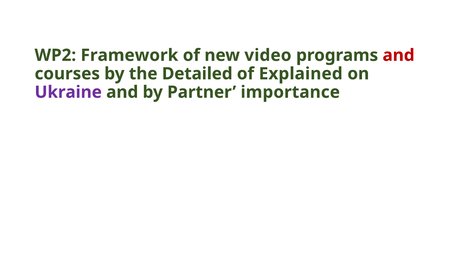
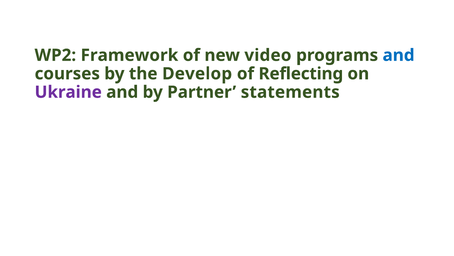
and colour: red -> blue (399, 55)
Detailed: Detailed -> Develop (197, 74)
Explained: Explained -> Reflecting (301, 74)
importance: importance -> statements (290, 92)
